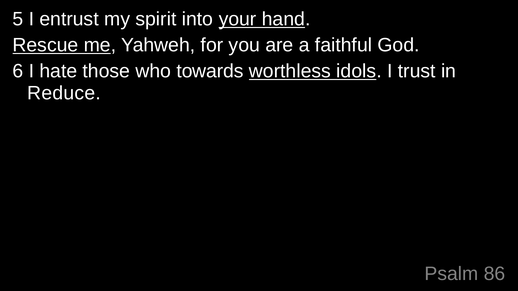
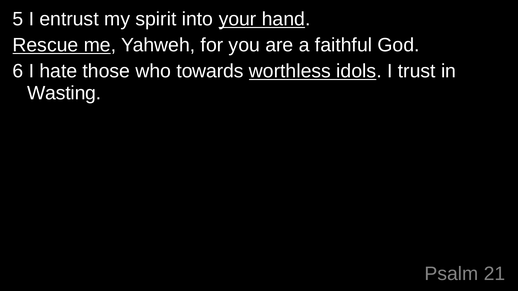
Reduce: Reduce -> Wasting (64, 93)
86: 86 -> 21 (495, 274)
